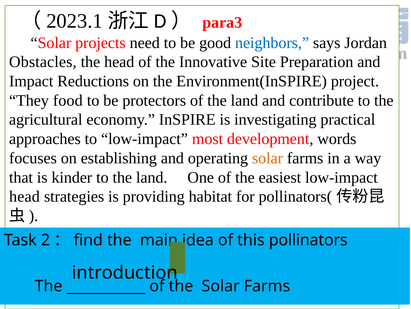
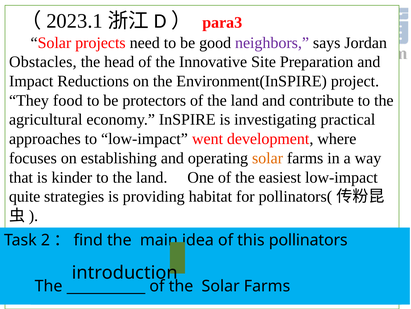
neighbors colour: blue -> purple (272, 43)
most: most -> went (208, 139)
words: words -> where (337, 139)
head: head -> quite (25, 196)
